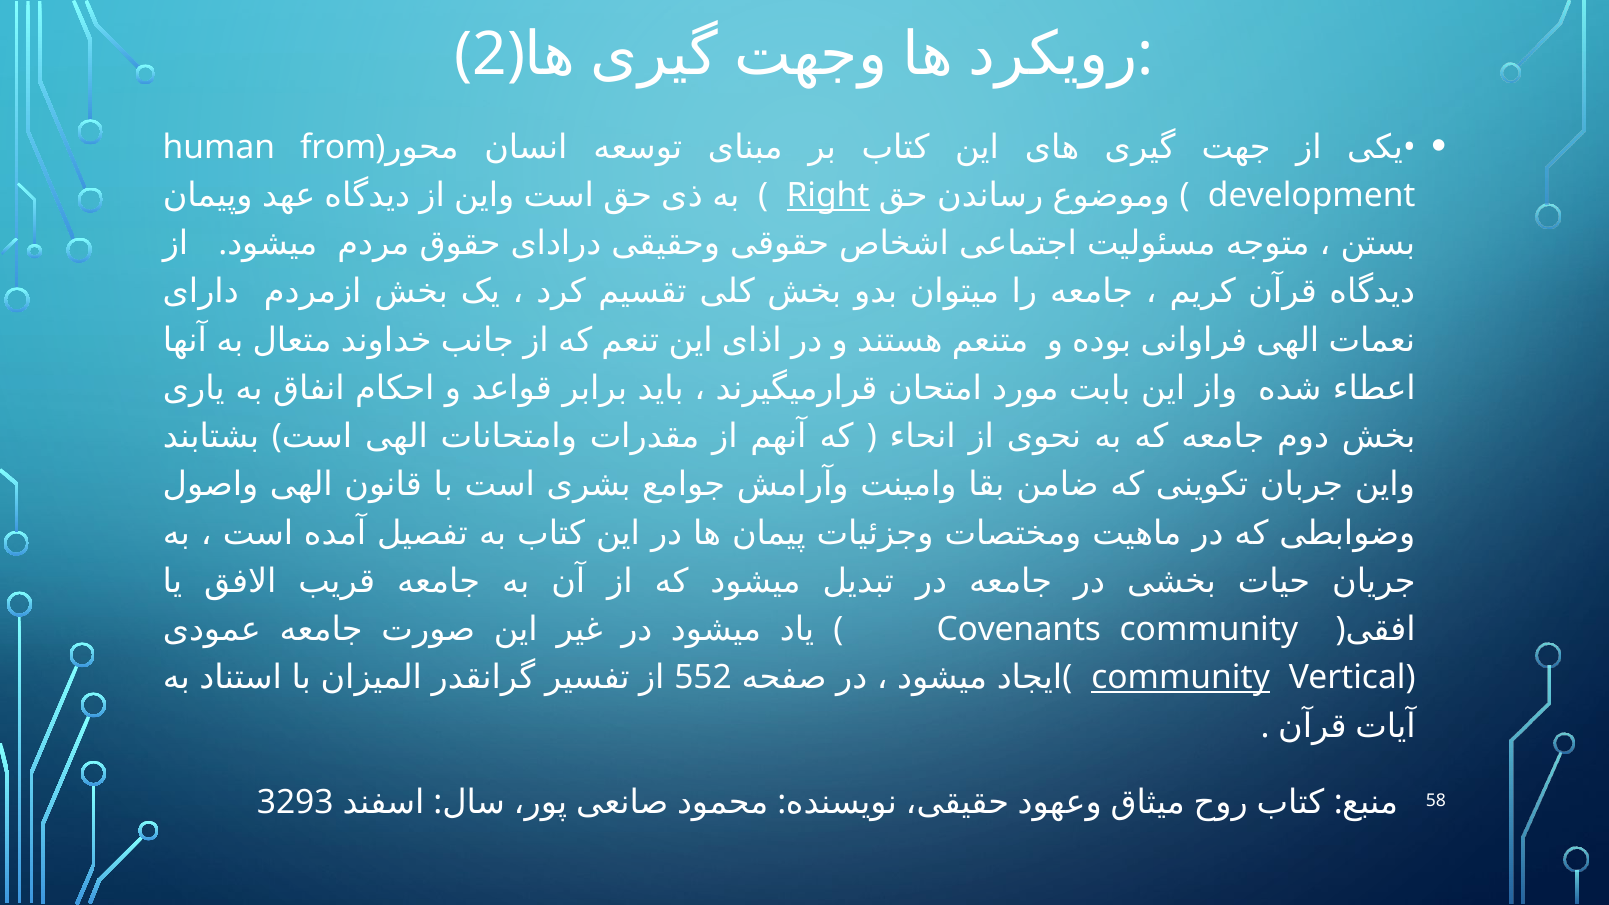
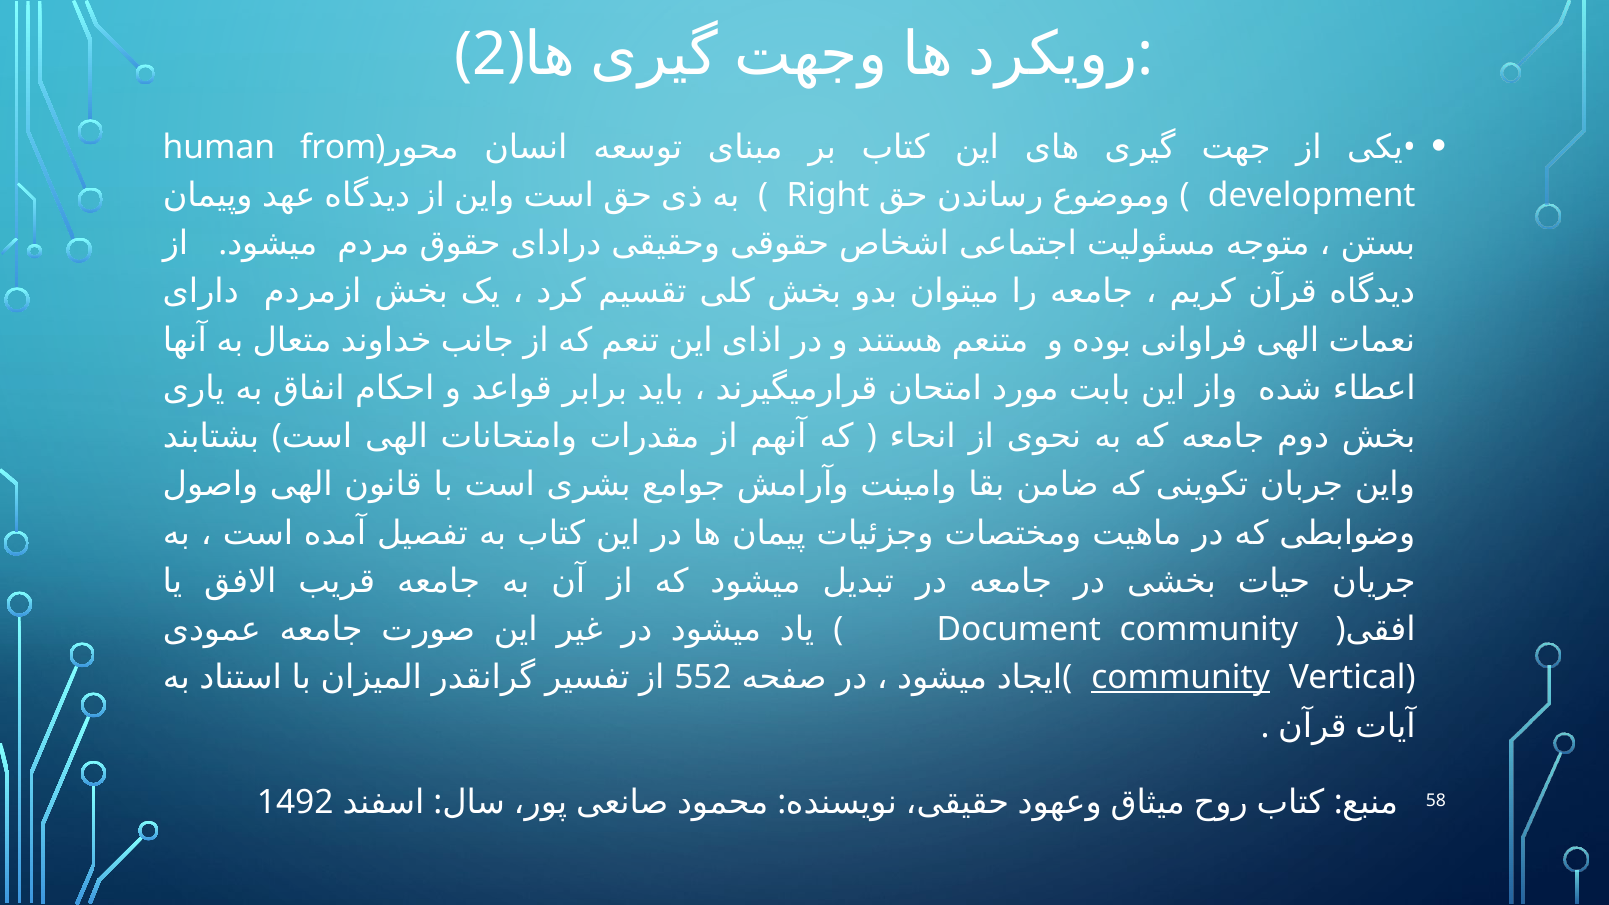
Right underline: present -> none (828, 195)
Covenants: Covenants -> Document (1019, 630)
3293: 3293 -> 1492 (295, 803)
